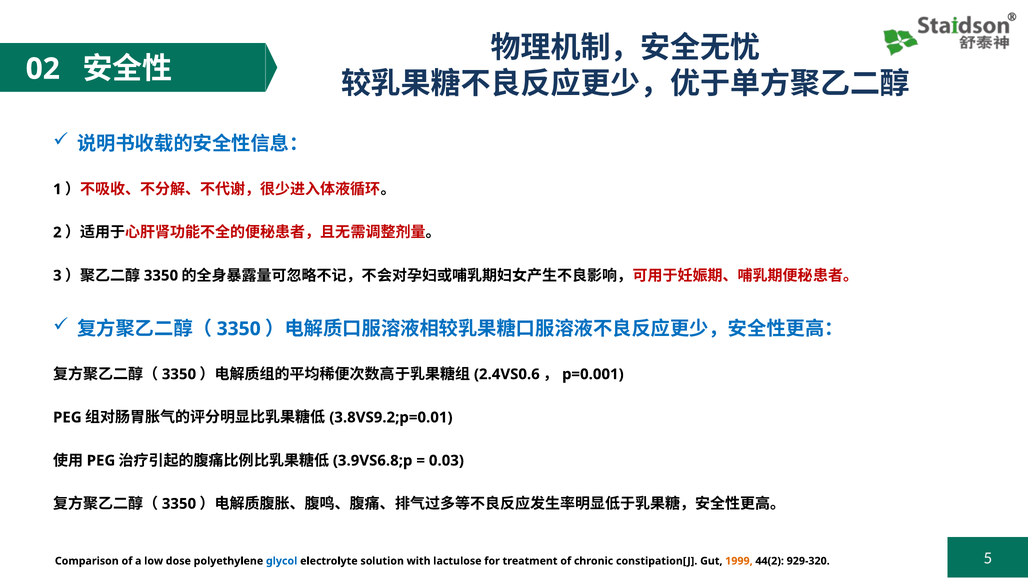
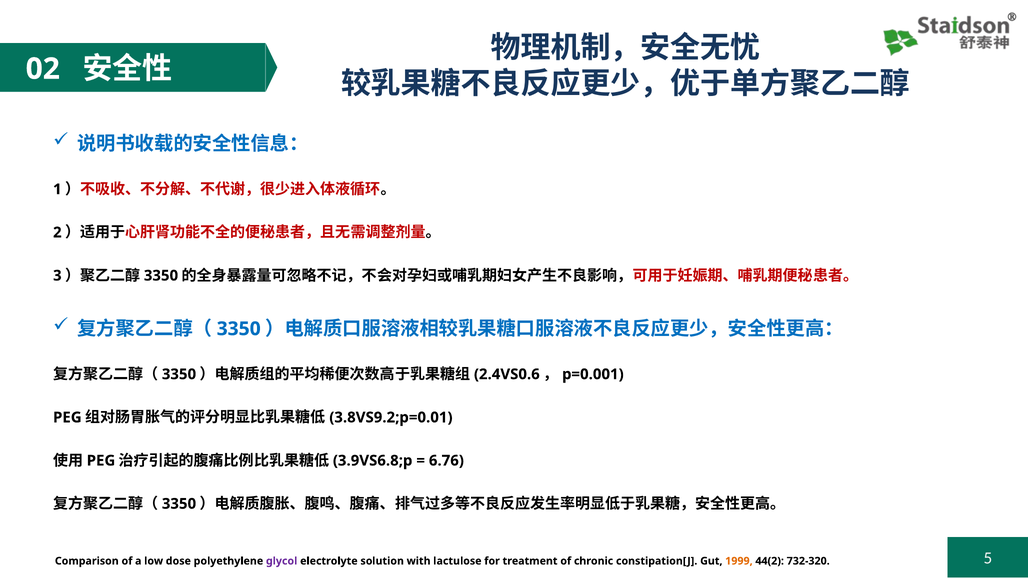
0.03: 0.03 -> 6.76 (446, 461)
glycol colour: blue -> purple (282, 561)
929-320: 929-320 -> 732-320 (808, 561)
